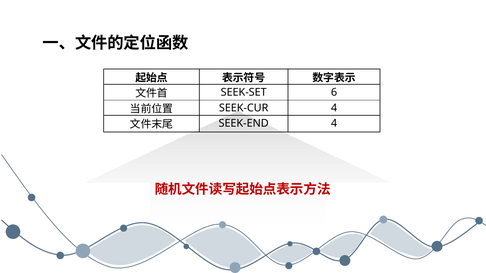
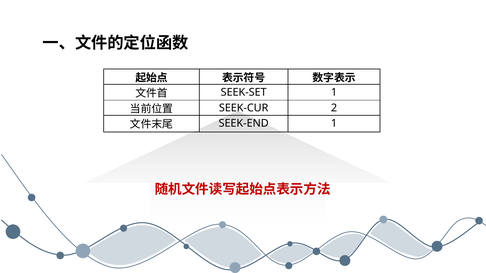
SEEK-SET 6: 6 -> 1 (334, 92)
SEEK-CUR 4: 4 -> 2 (334, 108)
SEEK-END 4: 4 -> 1 (334, 123)
